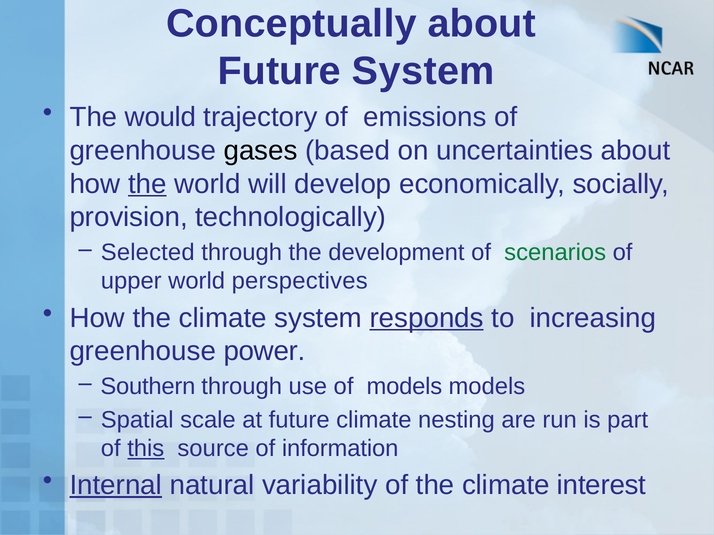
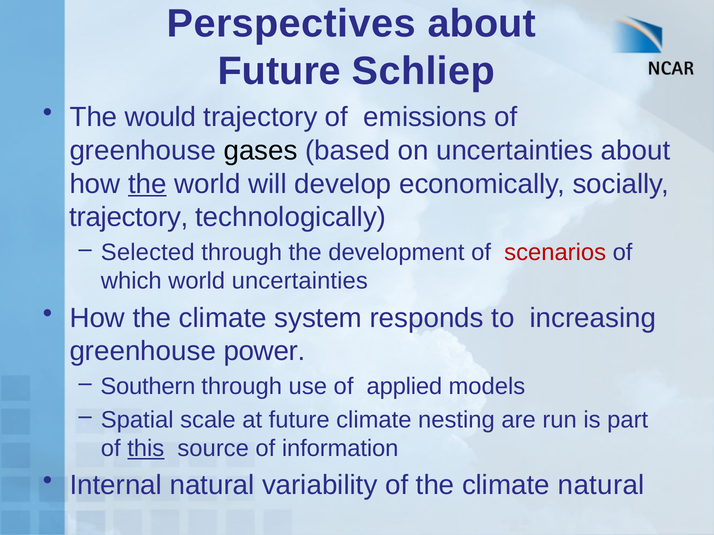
Conceptually: Conceptually -> Perspectives (291, 24)
Future System: System -> Schliep (423, 71)
provision: provision -> trajectory (129, 217)
scenarios colour: green -> red (555, 253)
upper: upper -> which (131, 281)
world perspectives: perspectives -> uncertainties (300, 281)
responds underline: present -> none (427, 318)
of models: models -> applied (404, 387)
Internal underline: present -> none (116, 486)
climate interest: interest -> natural (601, 486)
